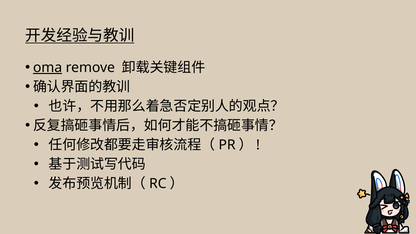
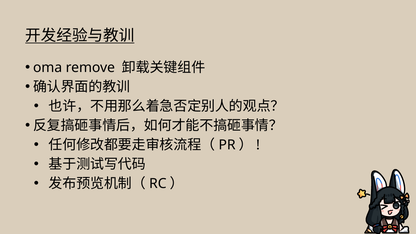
oma underline: present -> none (48, 68)
